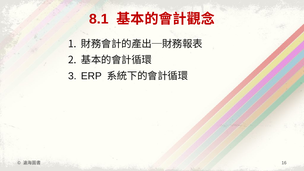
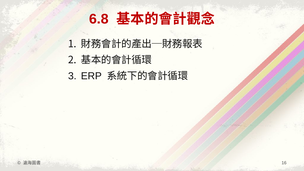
8.1: 8.1 -> 6.8 (99, 19)
